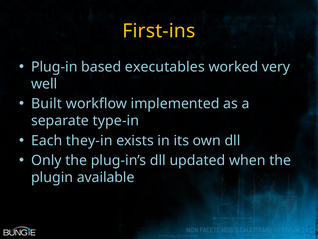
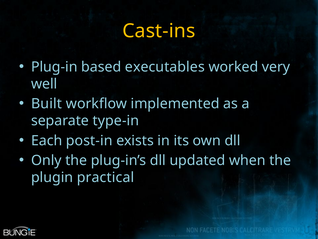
First-ins: First-ins -> Cast-ins (159, 31)
they-in: they-in -> post-in (89, 140)
available: available -> practical (106, 177)
